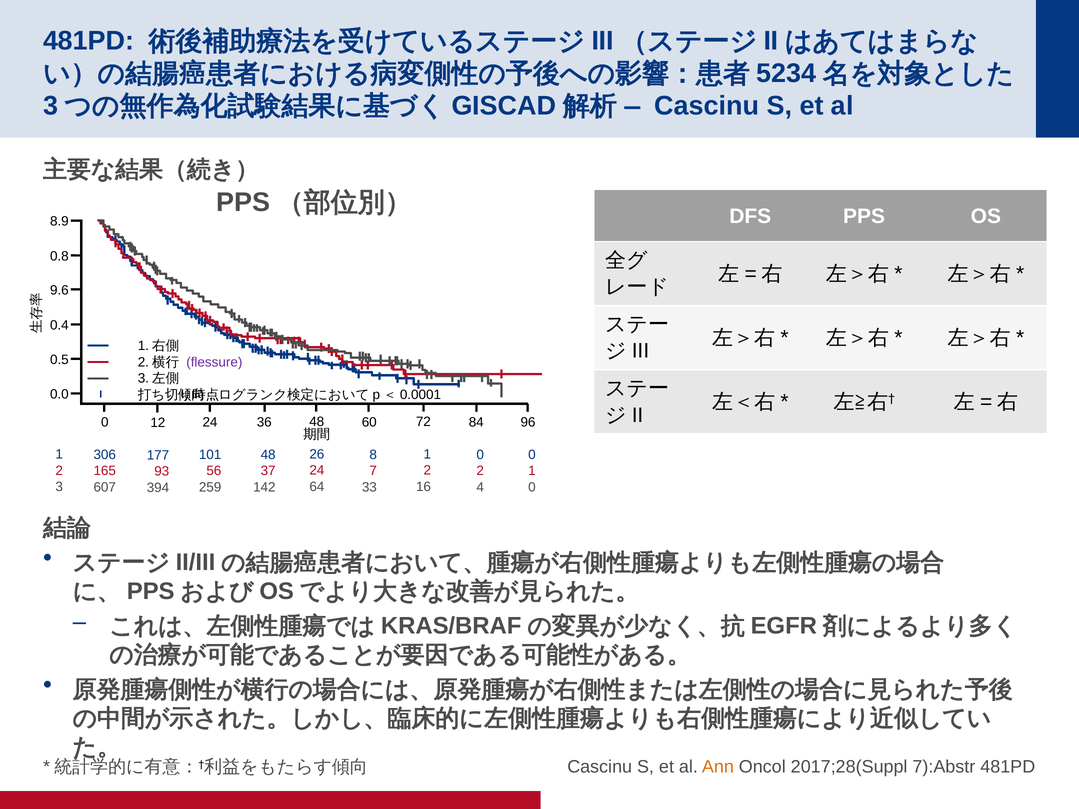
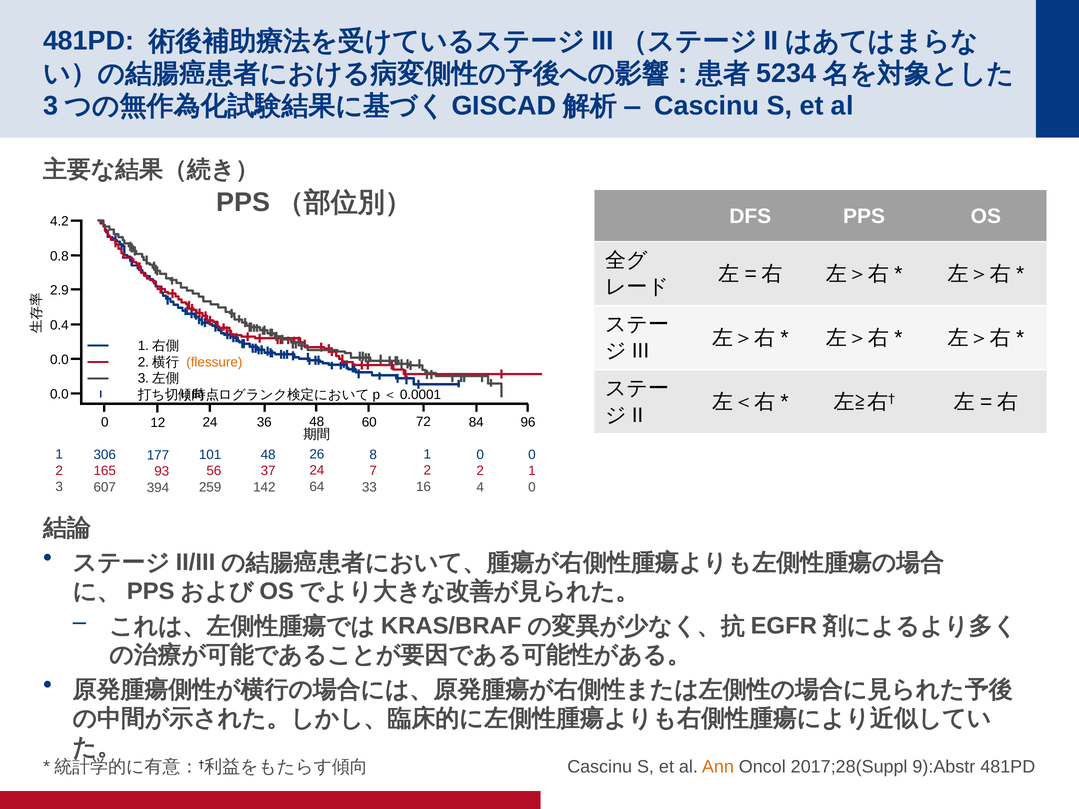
8.9: 8.9 -> 4.2 (59, 221)
9.6: 9.6 -> 2.9 (59, 290)
0.5: 0.5 -> 0.0 (59, 360)
flessure colour: purple -> orange (214, 362)
7):Abstr: 7):Abstr -> 9):Abstr (944, 767)
